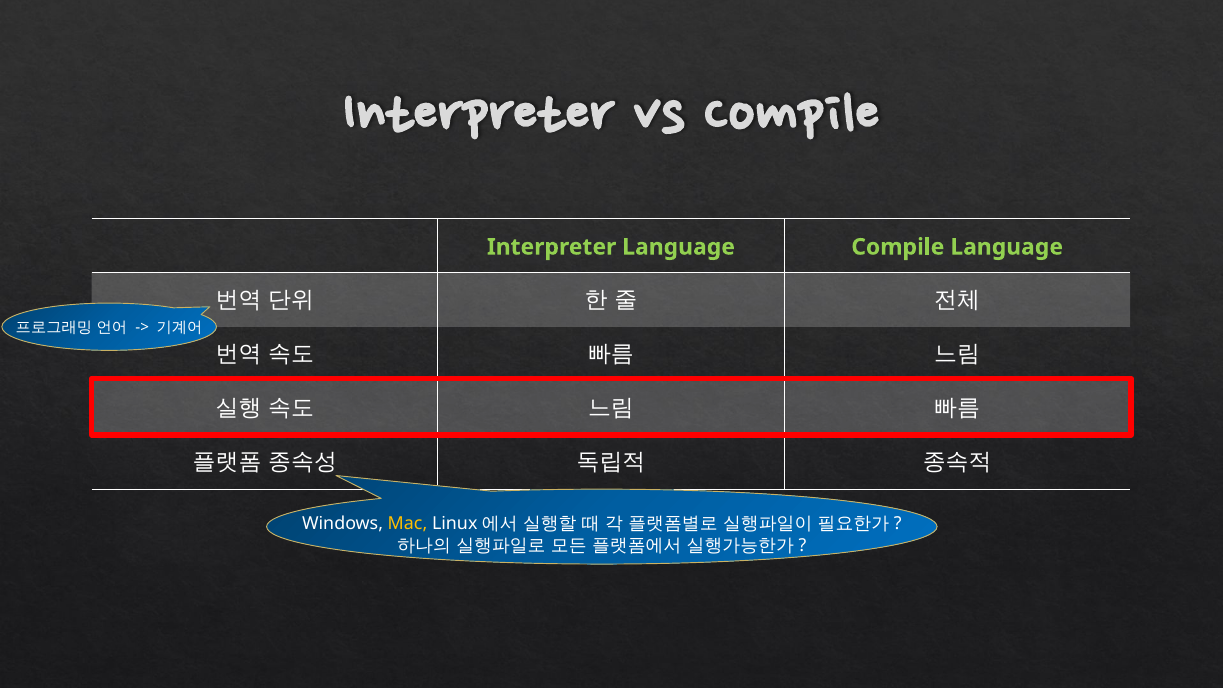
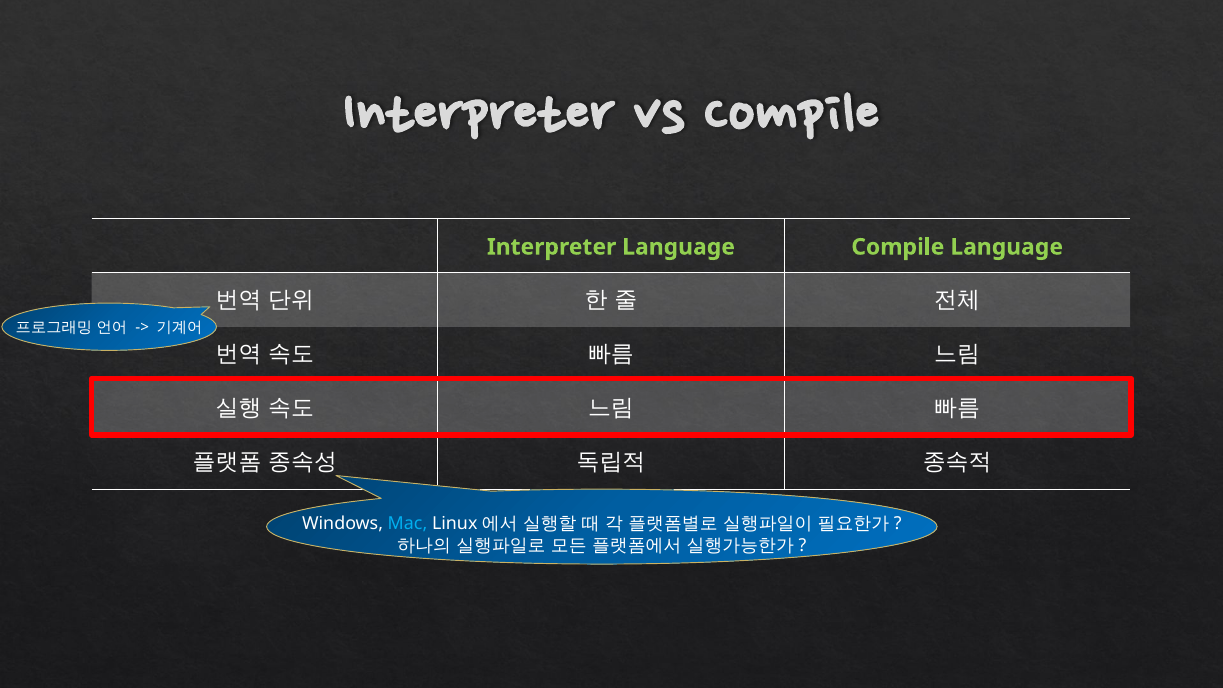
Mac colour: yellow -> light blue (408, 524)
